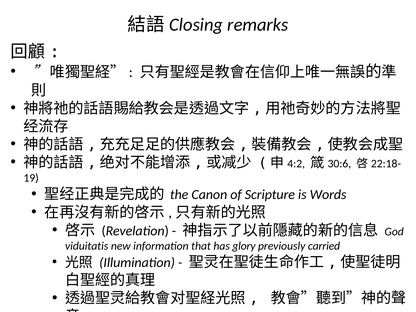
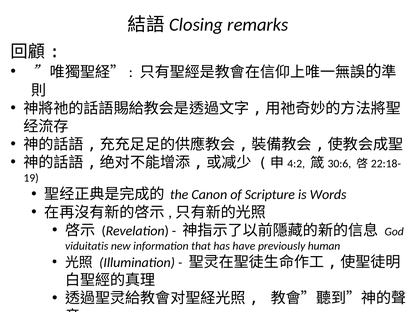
glory: glory -> have (244, 246)
carried: carried -> human (324, 246)
